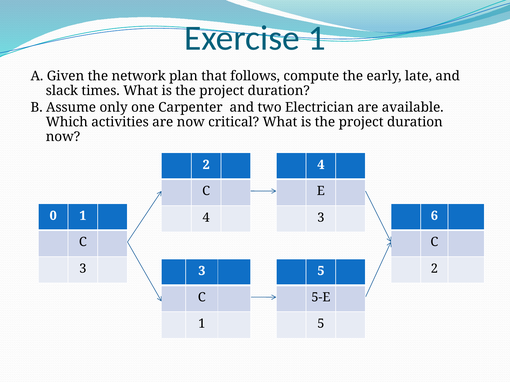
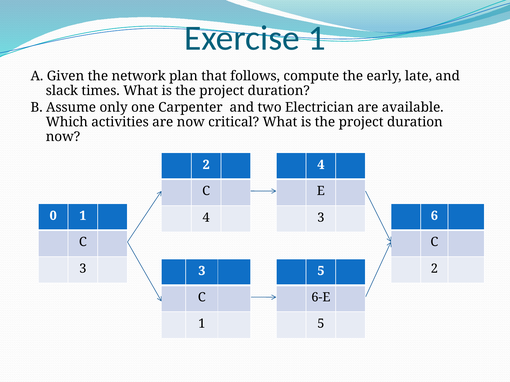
5-E: 5-E -> 6-E (321, 298)
